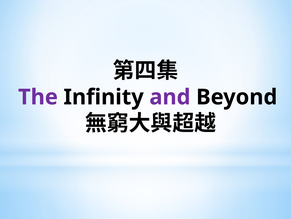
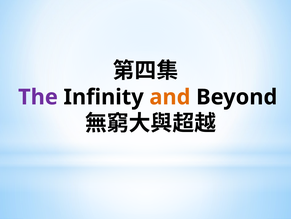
and colour: purple -> orange (170, 97)
